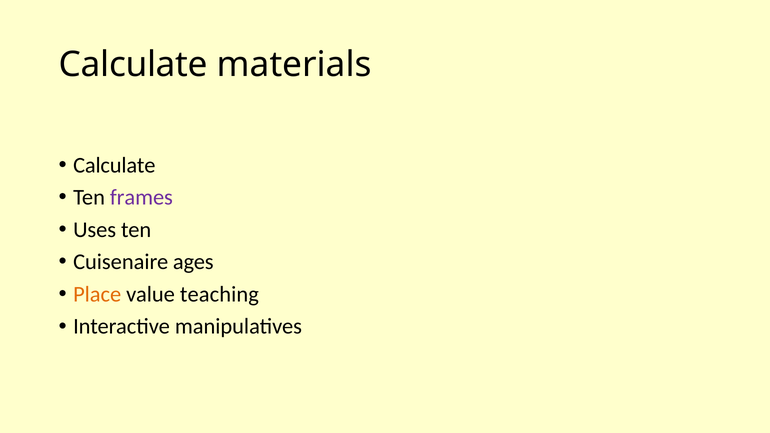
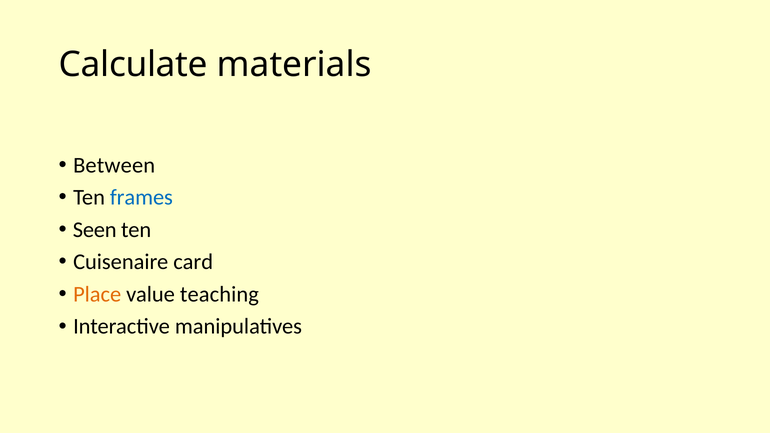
Calculate: Calculate -> Between (114, 165)
frames colour: purple -> blue (141, 197)
Uses: Uses -> Seen (95, 230)
ages: ages -> card (193, 262)
